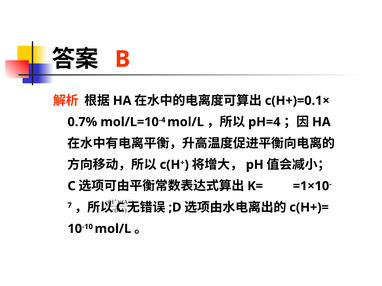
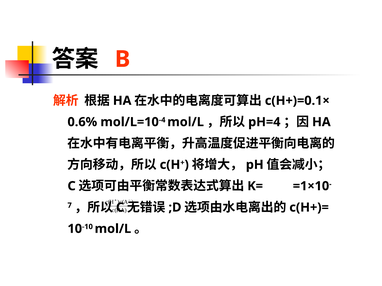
0.7%: 0.7% -> 0.6% (82, 122)
